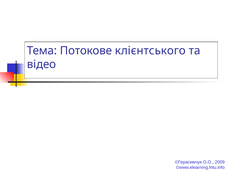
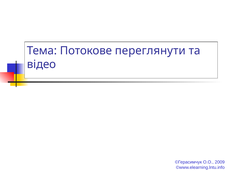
клієнтського: клієнтського -> переглянути (150, 50)
